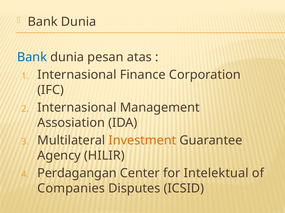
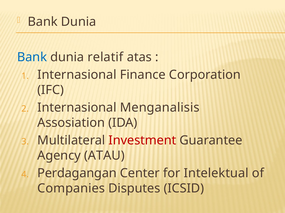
pesan: pesan -> relatif (105, 57)
Management: Management -> Menganalisis (160, 108)
Investment colour: orange -> red (142, 141)
HILIR: HILIR -> ATAU (104, 156)
